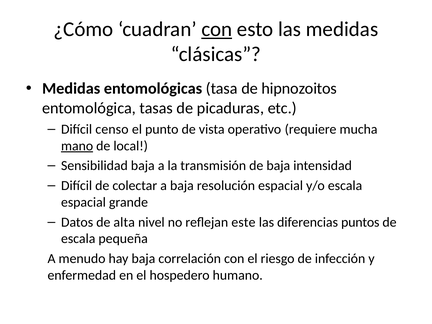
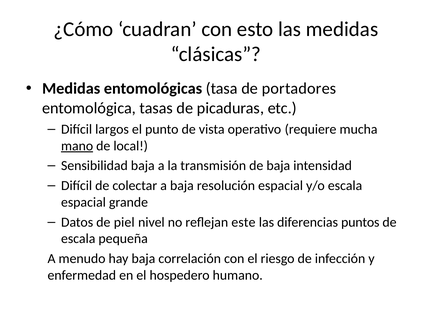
con underline: present -> none (217, 29)
hipnozoitos: hipnozoitos -> portadores (299, 89)
censo: censo -> largos (112, 129)
alta: alta -> piel (124, 222)
